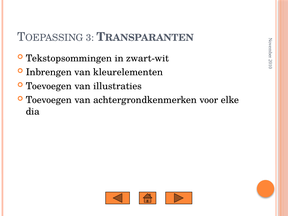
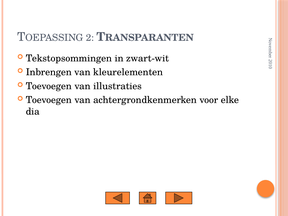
3: 3 -> 2 (90, 38)
